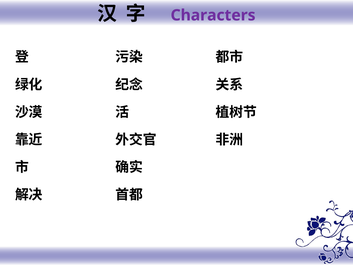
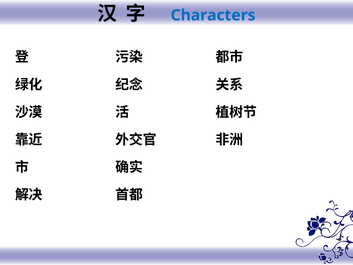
Characters colour: purple -> blue (213, 15)
